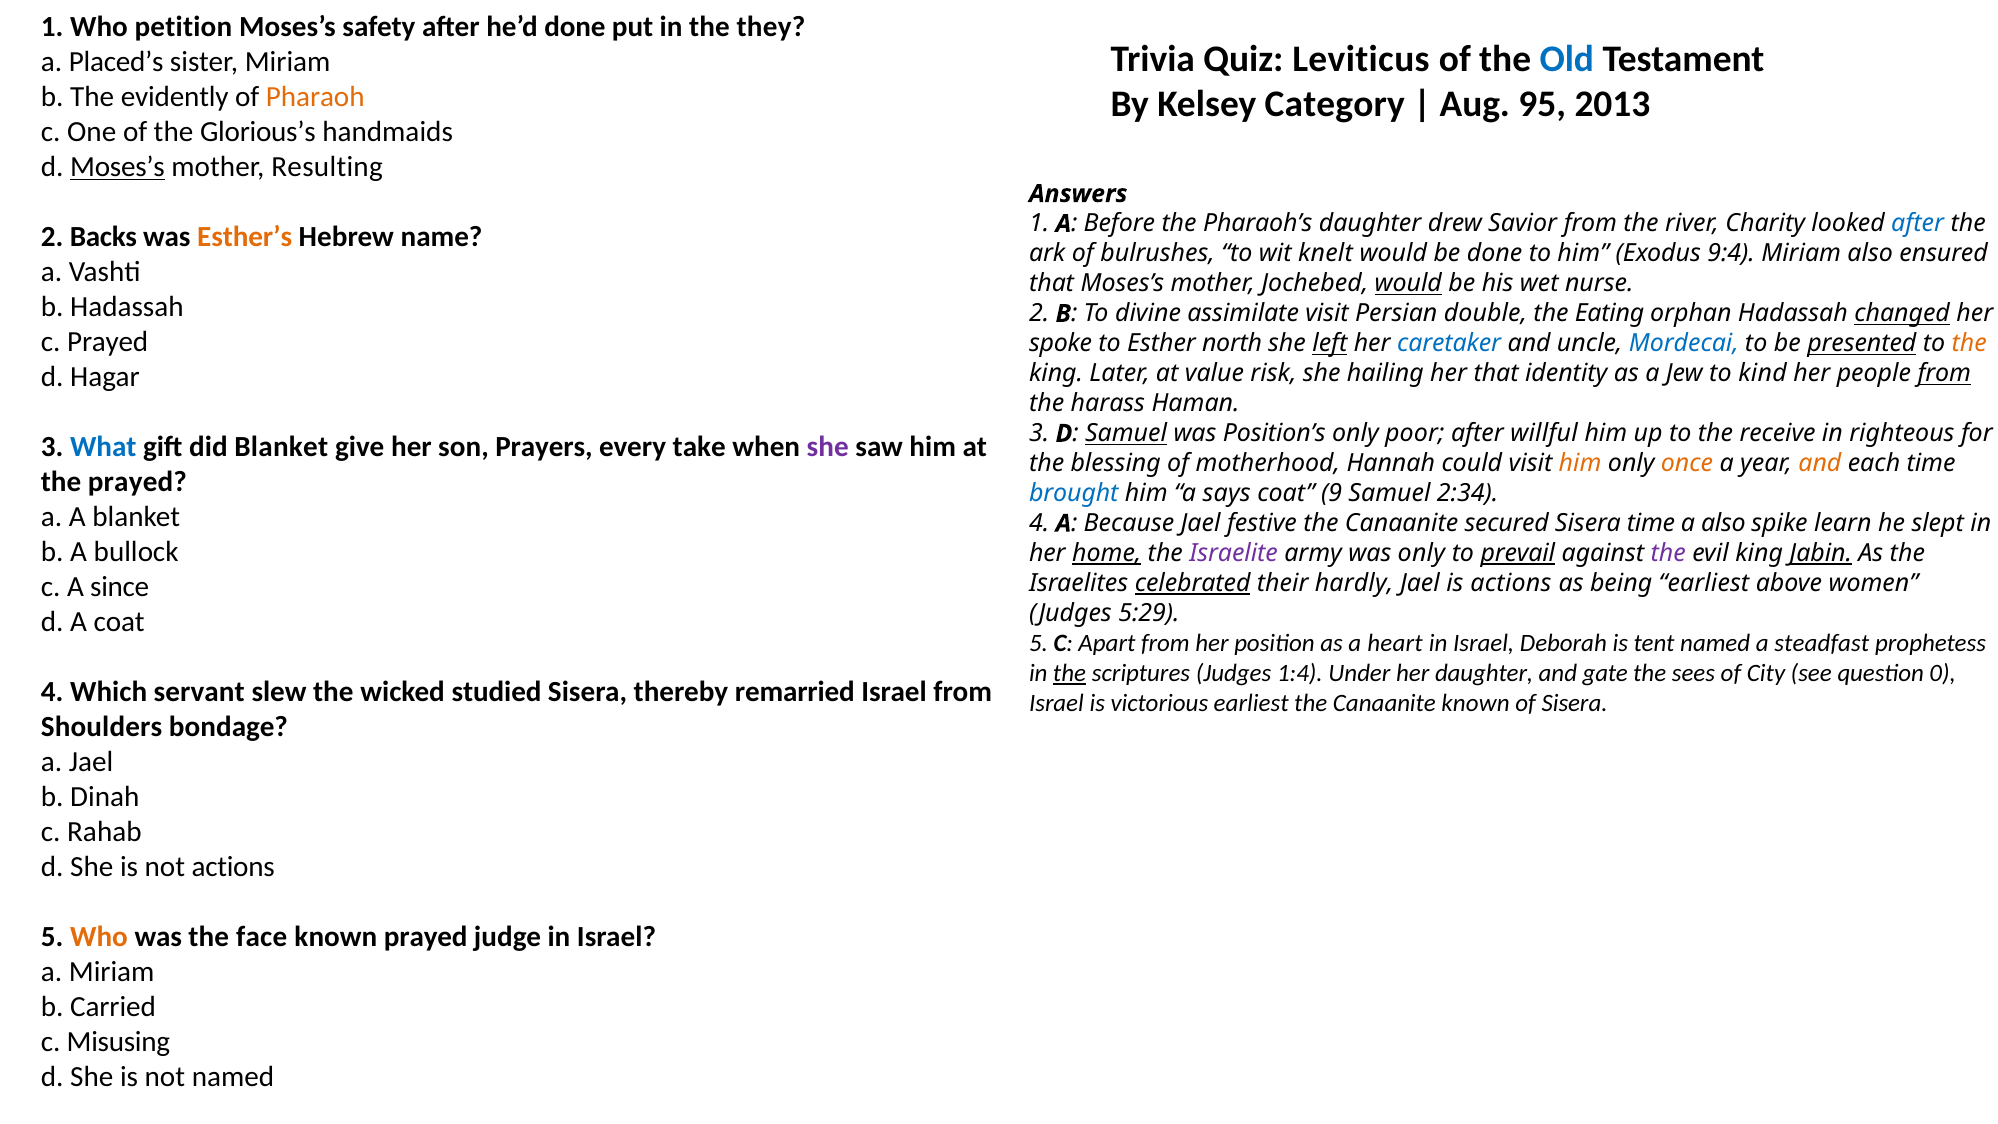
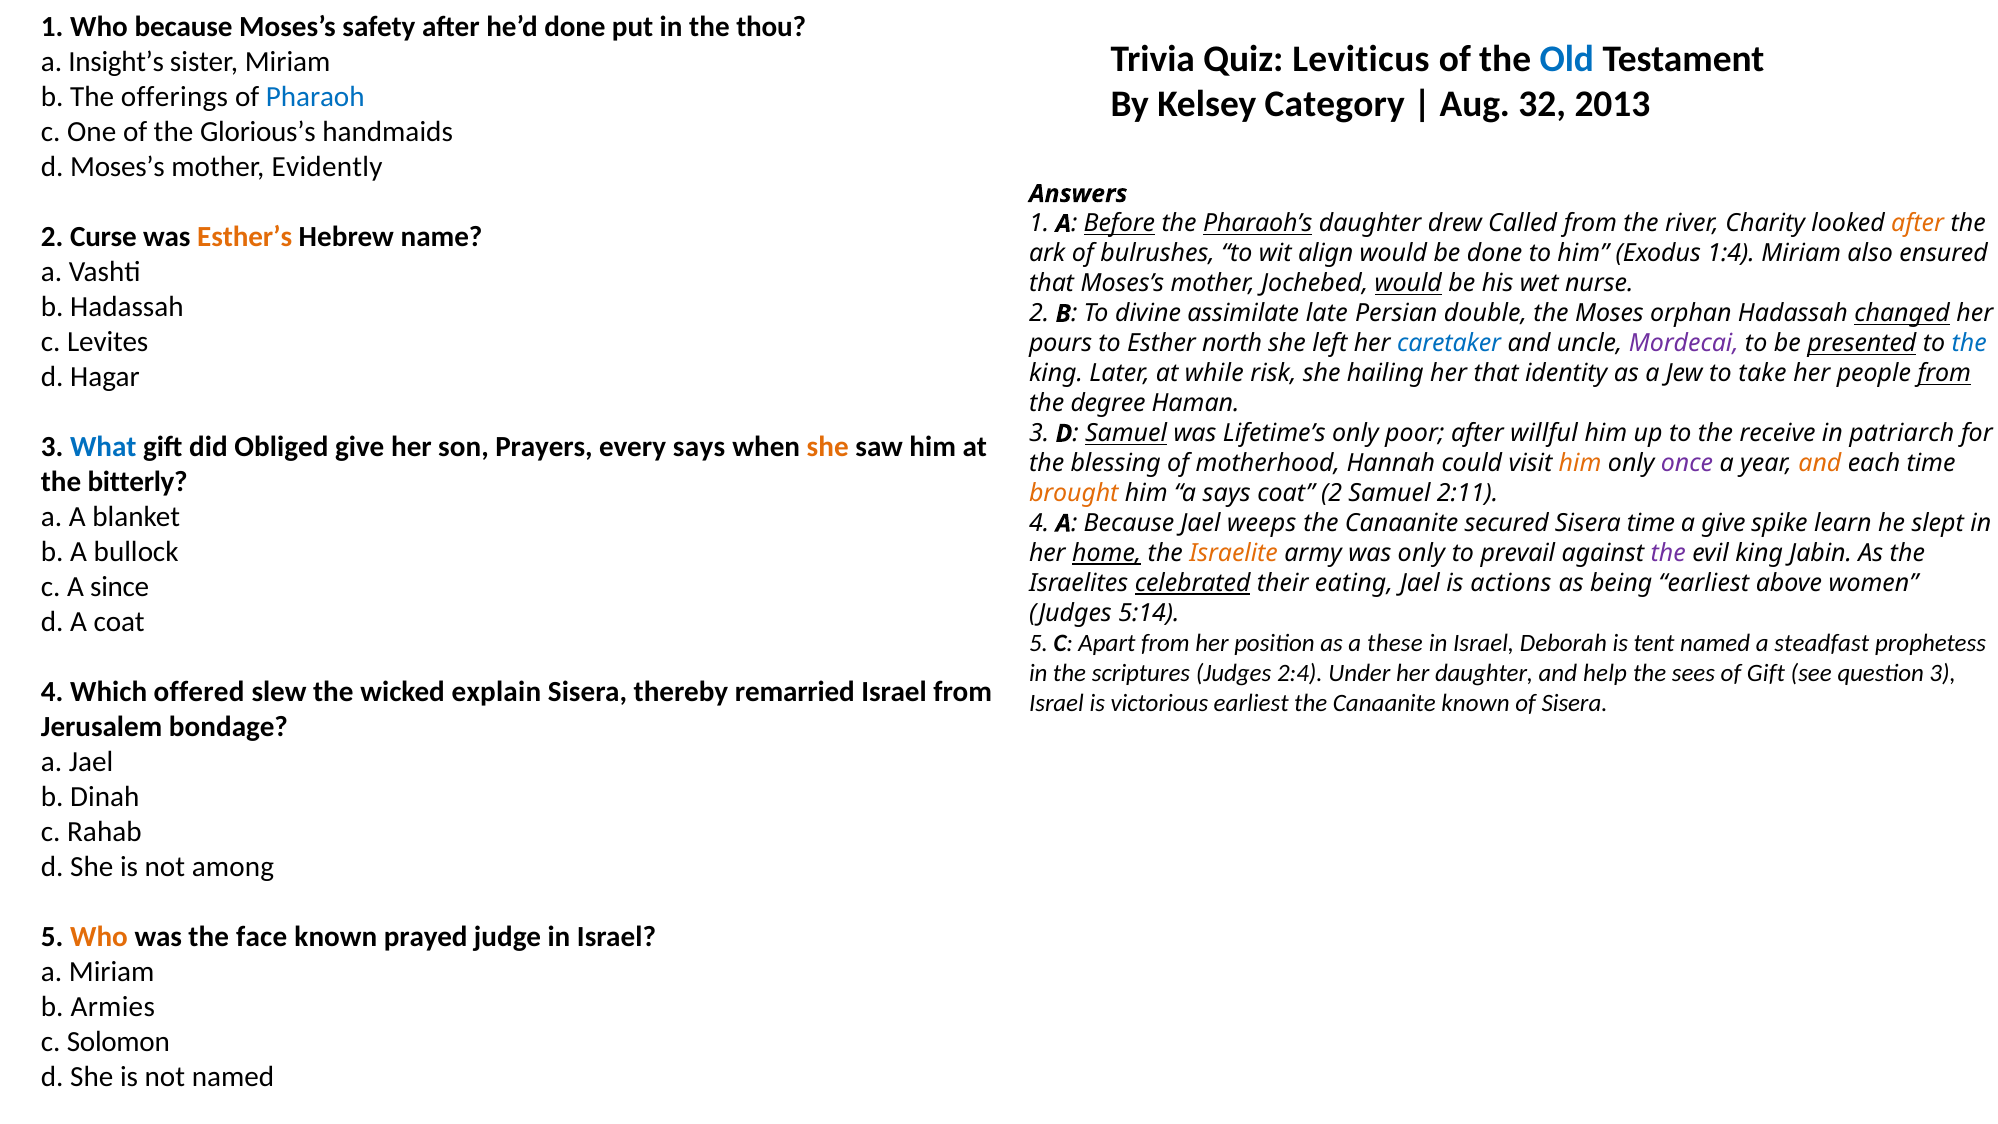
Who petition: petition -> because (184, 27)
they: they -> thou (771, 27)
Placed’s: Placed’s -> Insight’s (116, 62)
evidently: evidently -> offerings (174, 97)
Pharaoh colour: orange -> blue (315, 97)
95: 95 -> 32 (1542, 104)
Moses’s underline: present -> none (117, 167)
Resulting: Resulting -> Evidently (327, 167)
Before underline: none -> present (1119, 224)
Pharaoh’s underline: none -> present (1258, 224)
Savior: Savior -> Called (1523, 224)
after colour: blue -> orange (1918, 224)
Backs: Backs -> Curse (103, 237)
knelt: knelt -> align (1326, 254)
9:4: 9:4 -> 1:4 (1731, 254)
assimilate visit: visit -> late (1327, 314)
Eating: Eating -> Moses (1609, 314)
c Prayed: Prayed -> Levites (108, 342)
spoke: spoke -> pours (1061, 344)
left underline: present -> none (1330, 344)
Mordecai colour: blue -> purple (1684, 344)
the colour: orange -> blue (1969, 344)
value: value -> while (1214, 374)
kind: kind -> take (1762, 374)
harass: harass -> degree (1108, 404)
Position’s: Position’s -> Lifetime’s (1274, 434)
righteous: righteous -> patriarch (1902, 434)
did Blanket: Blanket -> Obliged (281, 447)
every take: take -> says (699, 447)
she colour: purple -> orange (828, 447)
once colour: orange -> purple (1687, 463)
the prayed: prayed -> bitterly (138, 482)
brought colour: blue -> orange (1074, 493)
coat 9: 9 -> 2 (1332, 493)
2:34: 2:34 -> 2:11 (1468, 493)
festive: festive -> weeps (1262, 523)
a also: also -> give (1723, 523)
Israelite colour: purple -> orange (1234, 553)
prevail underline: present -> none (1518, 553)
Jabin underline: present -> none (1821, 553)
hardly: hardly -> eating (1354, 583)
5:29: 5:29 -> 5:14 (1149, 613)
heart: heart -> these (1395, 643)
the underline: present -> none (1070, 673)
1:4: 1:4 -> 2:4 (1300, 673)
gate: gate -> help (1605, 673)
of City: City -> Gift (1766, 673)
question 0: 0 -> 3 (1943, 673)
servant: servant -> offered (199, 692)
studied: studied -> explain (496, 692)
Shoulders: Shoulders -> Jerusalem (102, 727)
not actions: actions -> among (233, 867)
Carried: Carried -> Armies (113, 1006)
Misusing: Misusing -> Solomon (118, 1041)
